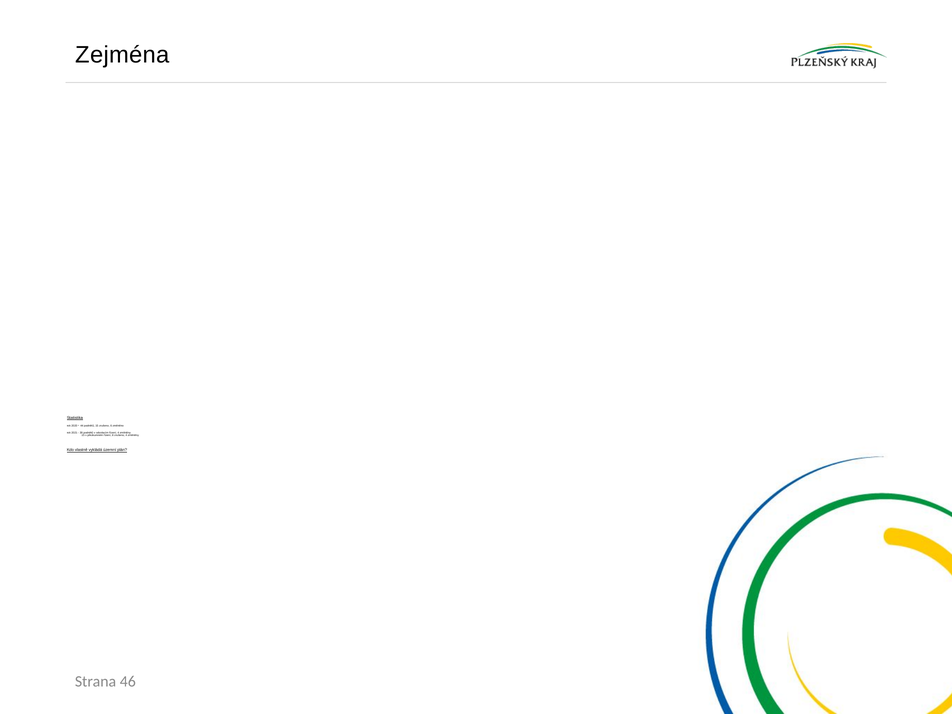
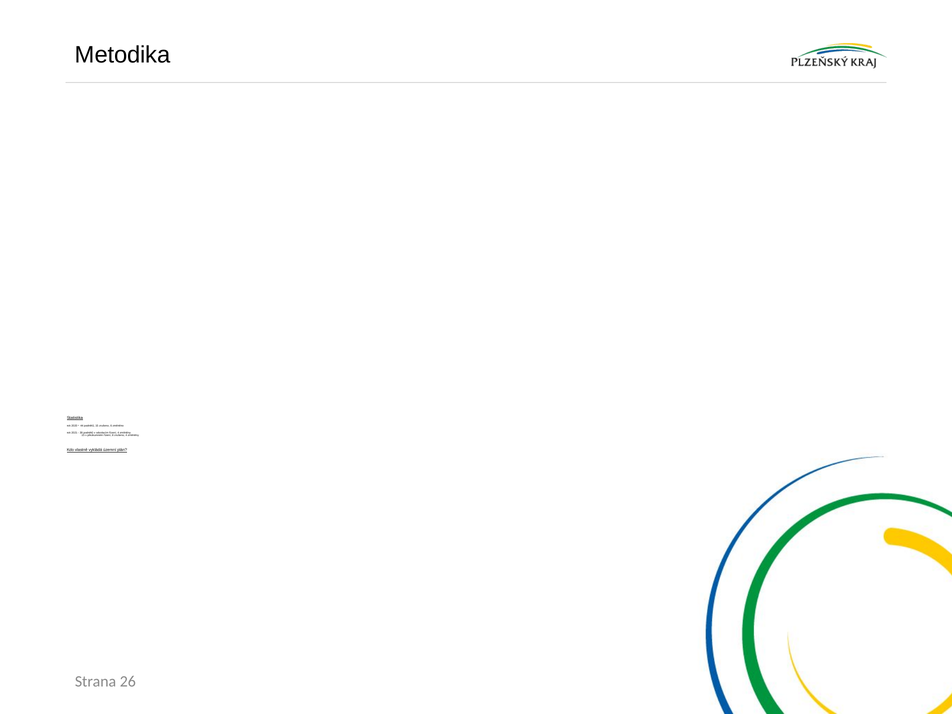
Zejména: Zejména -> Metodika (123, 55)
46: 46 -> 26 (128, 682)
